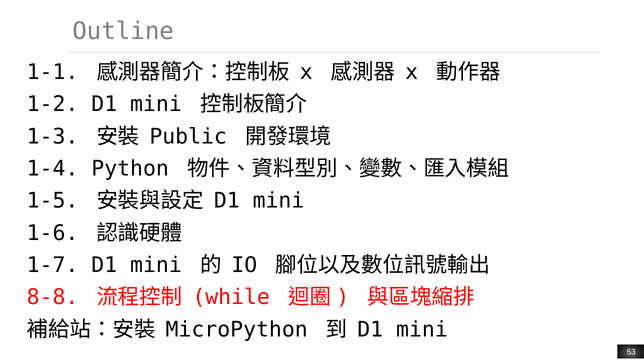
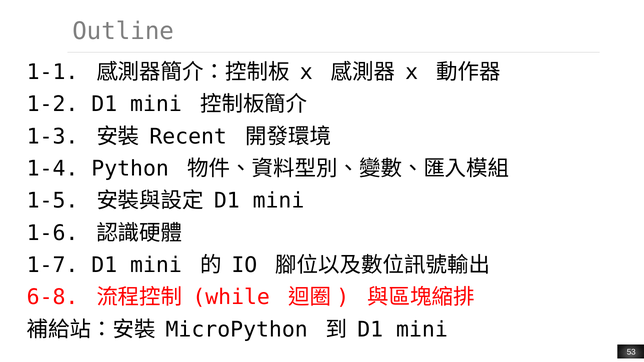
Public: Public -> Recent (188, 137)
8-8: 8-8 -> 6-8 (53, 298)
